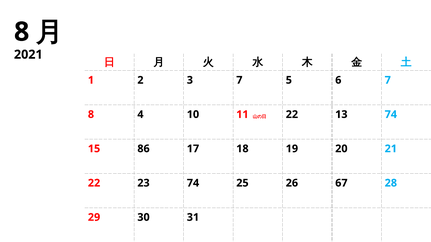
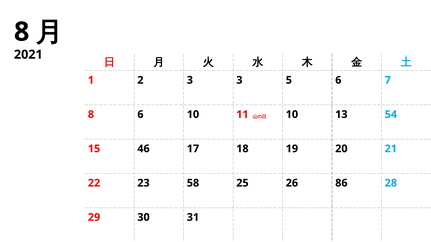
3 7: 7 -> 3 (239, 80)
8 4: 4 -> 6 (140, 115)
22: 22 -> 10 (292, 115)
13 74: 74 -> 54 (391, 115)
86: 86 -> 46 (144, 149)
23 74: 74 -> 58 (193, 183)
67: 67 -> 86 (341, 183)
